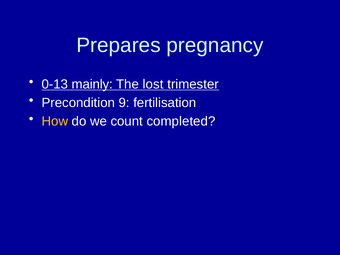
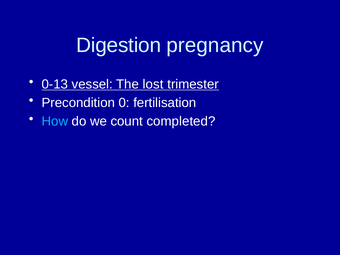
Prepares: Prepares -> Digestion (119, 45)
mainly: mainly -> vessel (92, 84)
9: 9 -> 0 (124, 103)
How colour: yellow -> light blue (55, 121)
